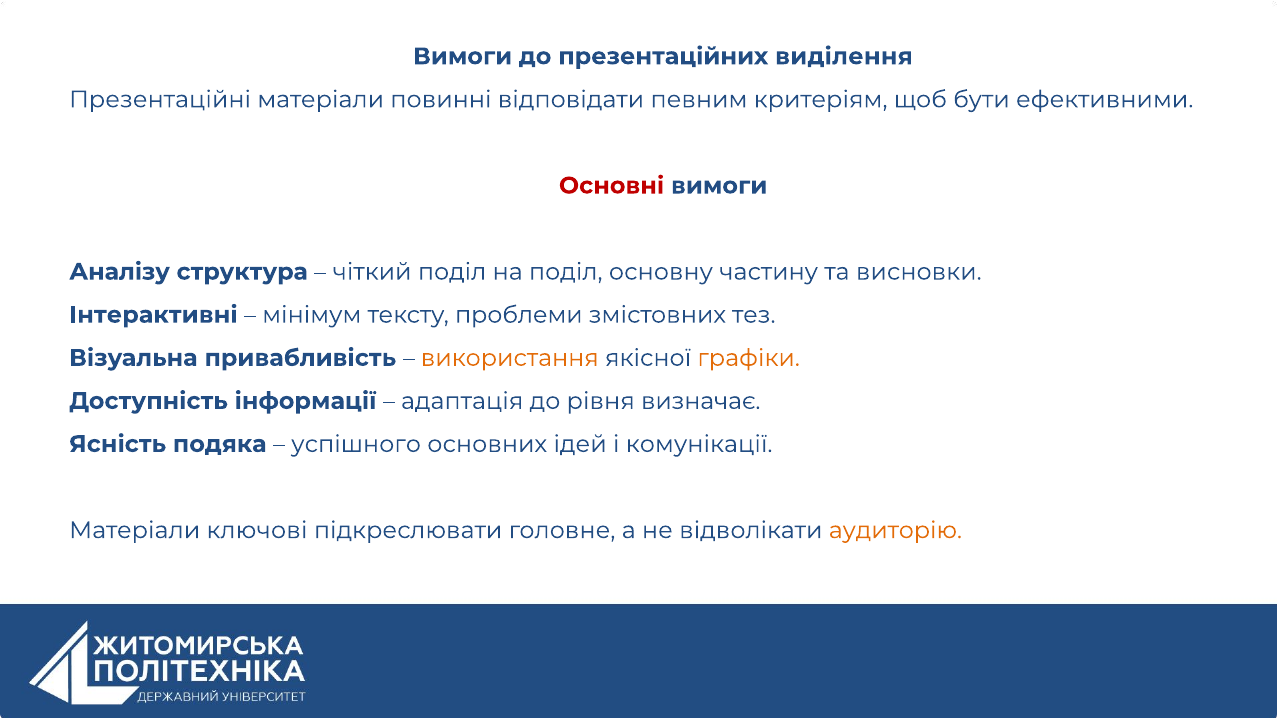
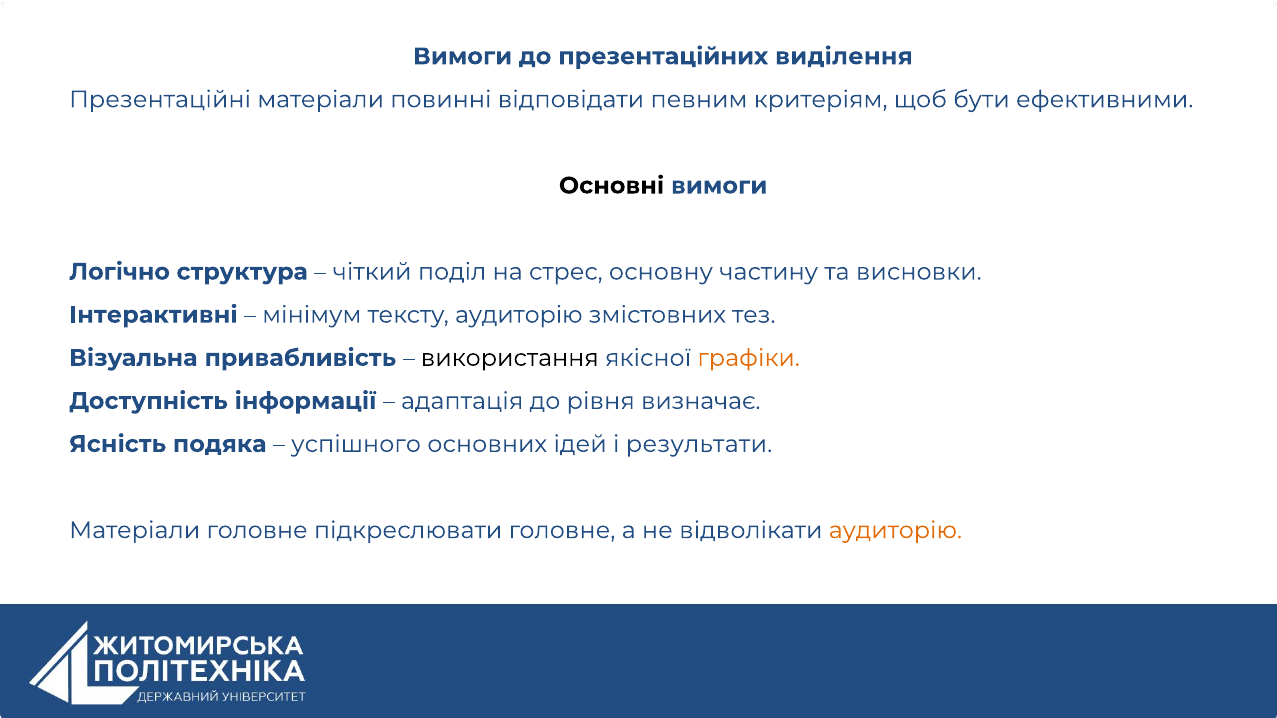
Основні colour: red -> black (612, 186)
Аналізу: Аналізу -> Логічно (120, 272)
на поділ: поділ -> стрес (566, 272)
тексту проблеми: проблеми -> аудиторію (519, 315)
використання colour: orange -> black (510, 358)
комунікації: комунікації -> результати (699, 444)
Матеріали ключові: ключові -> головне (257, 530)
